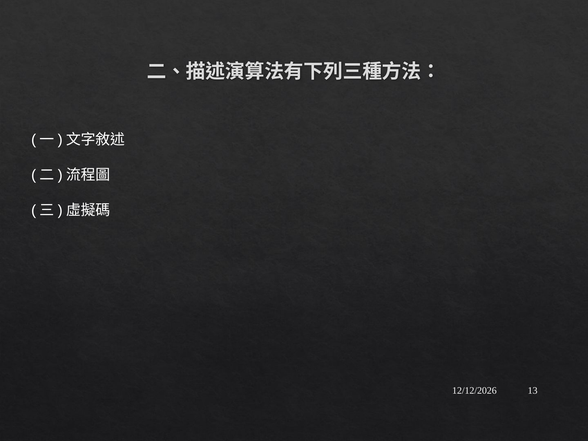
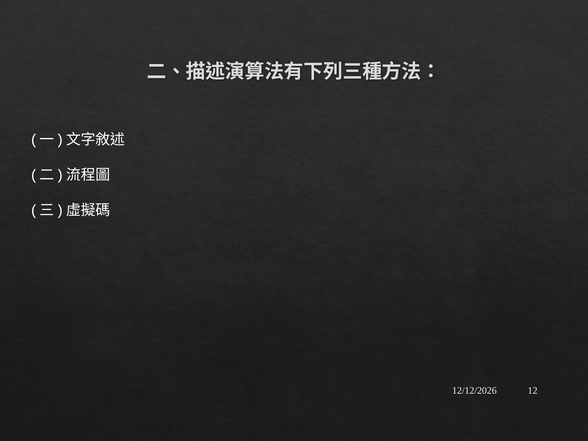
13: 13 -> 12 (533, 391)
